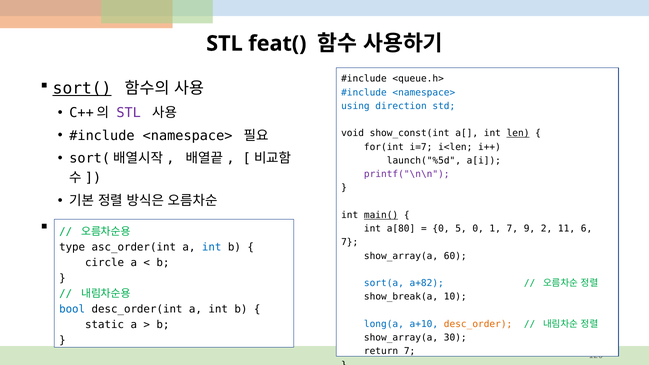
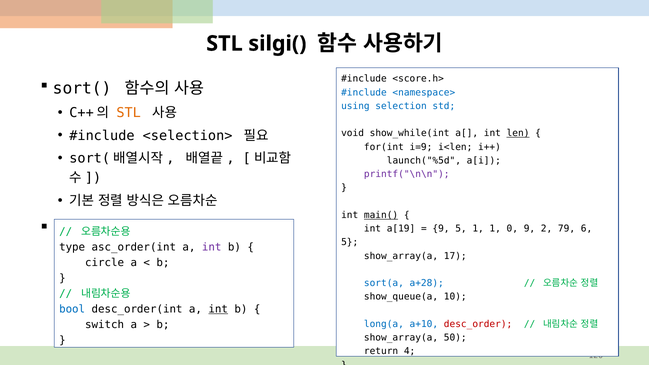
feat(: feat( -> silgi( (277, 44)
<queue.h>: <queue.h> -> <score.h> (418, 79)
sort( underline: present -> none (82, 89)
direction: direction -> selection (401, 106)
STL colour: purple -> orange (129, 113)
<namespace>: <namespace> -> <selection> (188, 136)
show_const(int: show_const(int -> show_while(int (410, 133)
i=7: i=7 -> i=9 (421, 147)
a[80: a[80 -> a[19 (401, 229)
0: 0 -> 9 (441, 229)
5 0: 0 -> 1 (478, 229)
1 7: 7 -> 0 (512, 229)
11: 11 -> 79 (567, 229)
7: 7 -> 5 (350, 242)
int colour: blue -> purple (212, 247)
60: 60 -> 17 (455, 256)
a+82: a+82 -> a+28 (427, 283)
show_break(a: show_break(a -> show_queue(a (401, 297)
int underline: none -> present (218, 309)
desc_order colour: orange -> red (478, 324)
static: static -> switch (105, 325)
30: 30 -> 50 (455, 338)
return 7: 7 -> 4 (410, 351)
